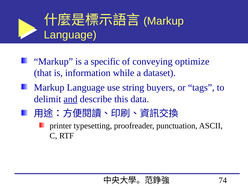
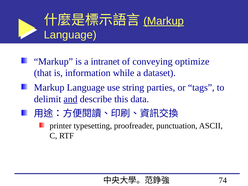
Markup underline: none -> present (164, 21)
specific: specific -> intranet (105, 61)
buyers: buyers -> parties (161, 87)
